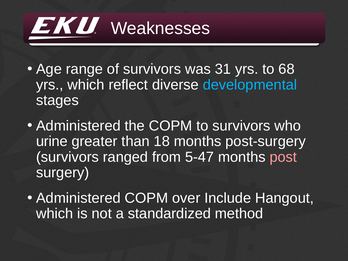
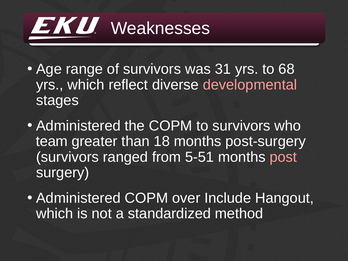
developmental colour: light blue -> pink (250, 85)
urine: urine -> team (52, 141)
5-47: 5-47 -> 5-51 (200, 157)
